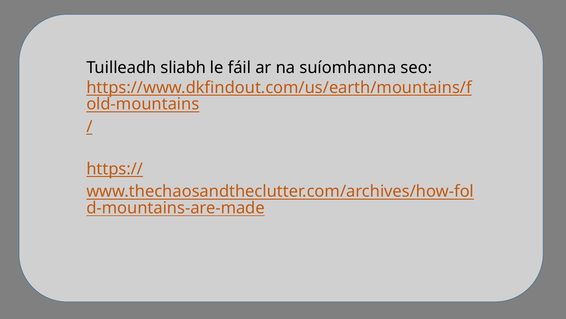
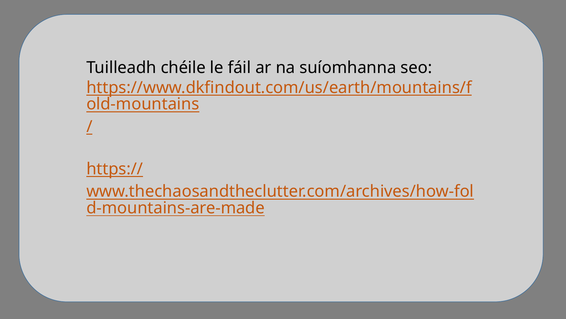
sliabh: sliabh -> chéile (183, 68)
